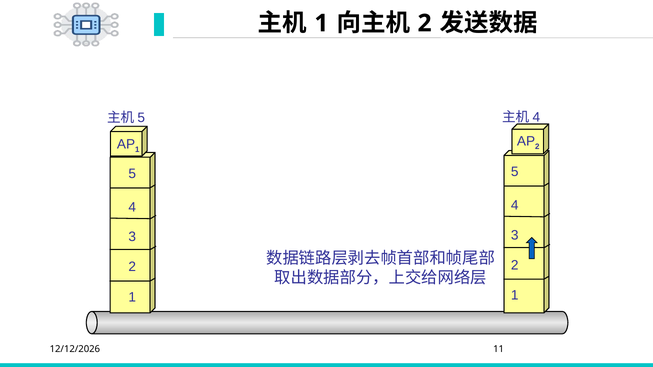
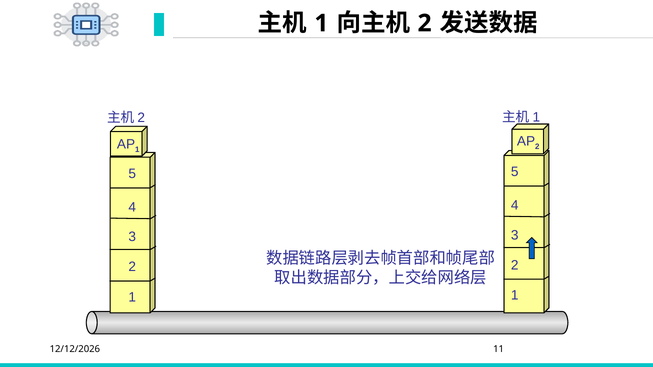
4: 4 -> 1 (536, 117)
5: 5 -> 2 (141, 118)
